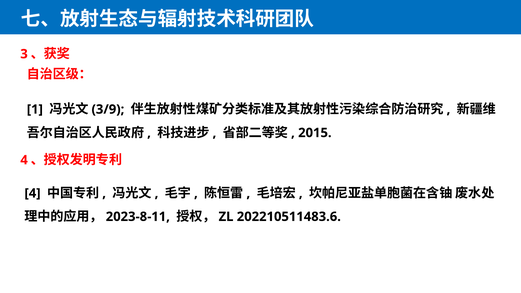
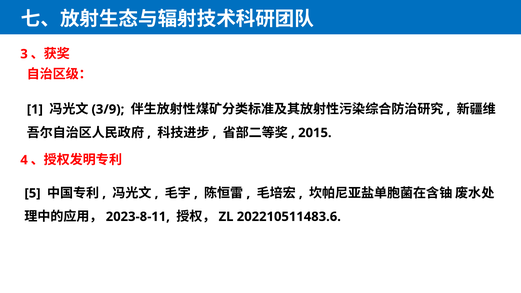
4: 4 -> 5 (33, 193)
